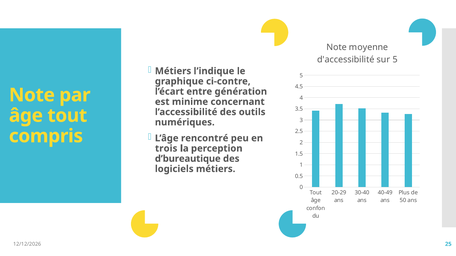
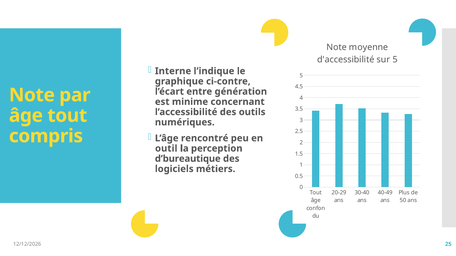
Métiers: Métiers -> Interne (173, 71)
trois: trois -> outil (166, 149)
